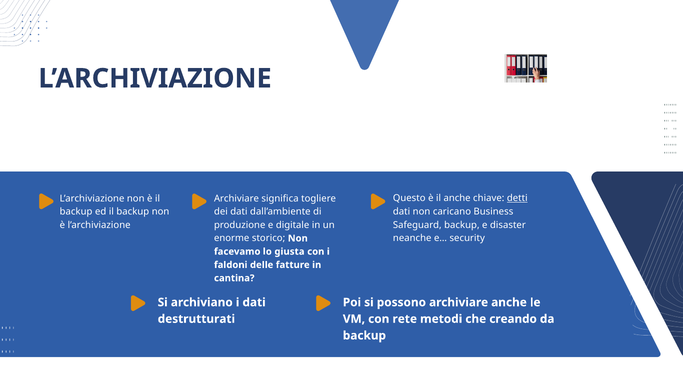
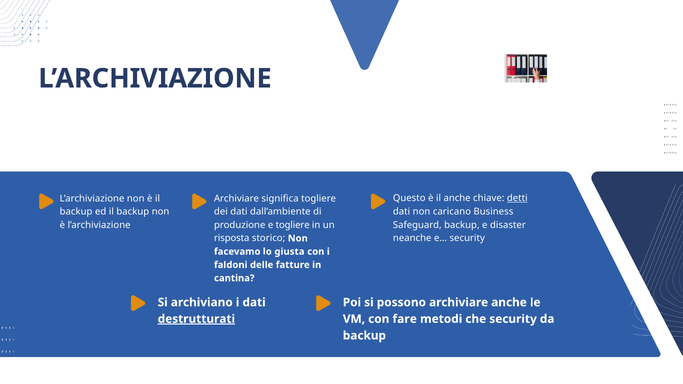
e digitale: digitale -> togliere (293, 225)
enorme: enorme -> risposta (232, 238)
destrutturati underline: none -> present (196, 319)
rete: rete -> fare (405, 319)
che creando: creando -> security (513, 319)
